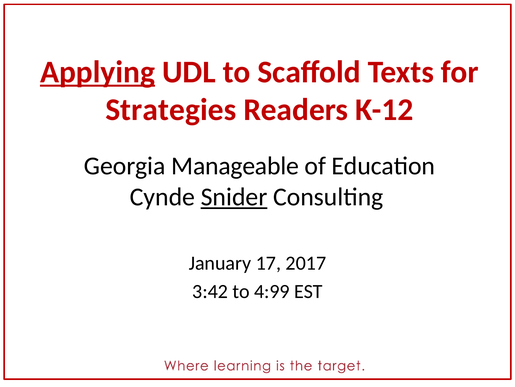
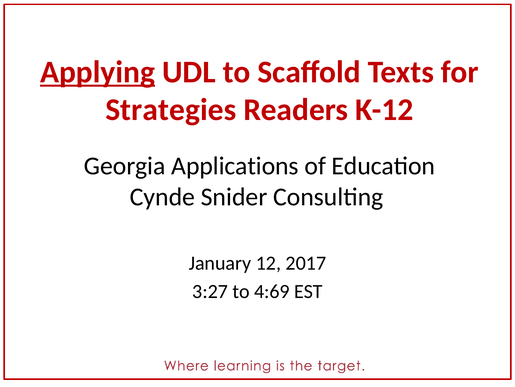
Manageable: Manageable -> Applications (235, 166)
Snider underline: present -> none (234, 197)
17: 17 -> 12 (268, 263)
3:42: 3:42 -> 3:27 (210, 291)
4:99: 4:99 -> 4:69 (272, 291)
